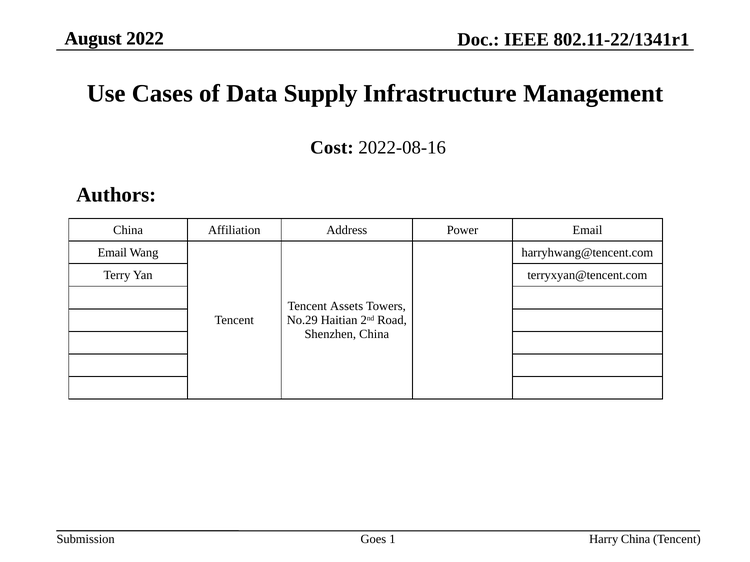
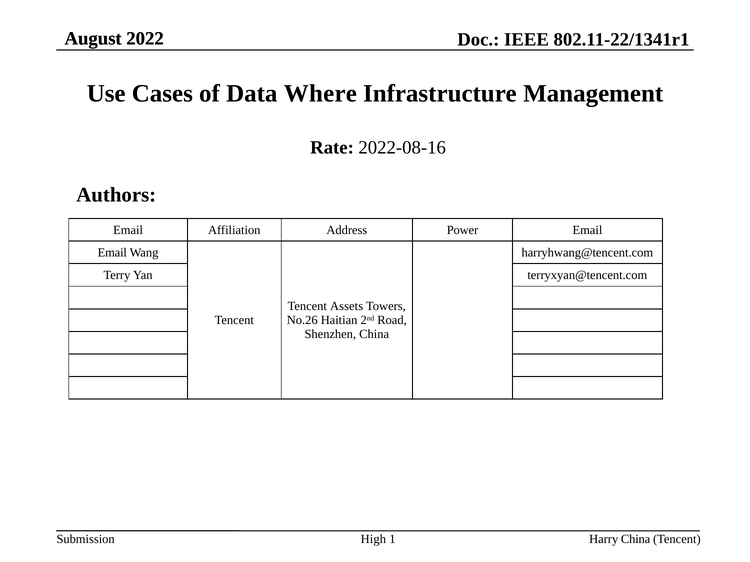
Supply: Supply -> Where (320, 94)
Cost: Cost -> Rate (332, 148)
China: China -> Email (128, 230)
No.29: No.29 -> No.26 (302, 320)
Goes: Goes -> High (373, 539)
